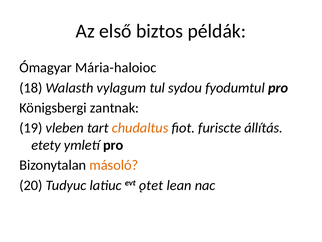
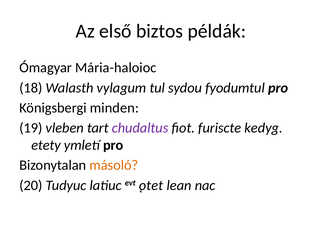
zantnak: zantnak -> minden (114, 108)
chudaltus colour: orange -> purple (140, 128)
állítás: állítás -> kedyg (264, 128)
